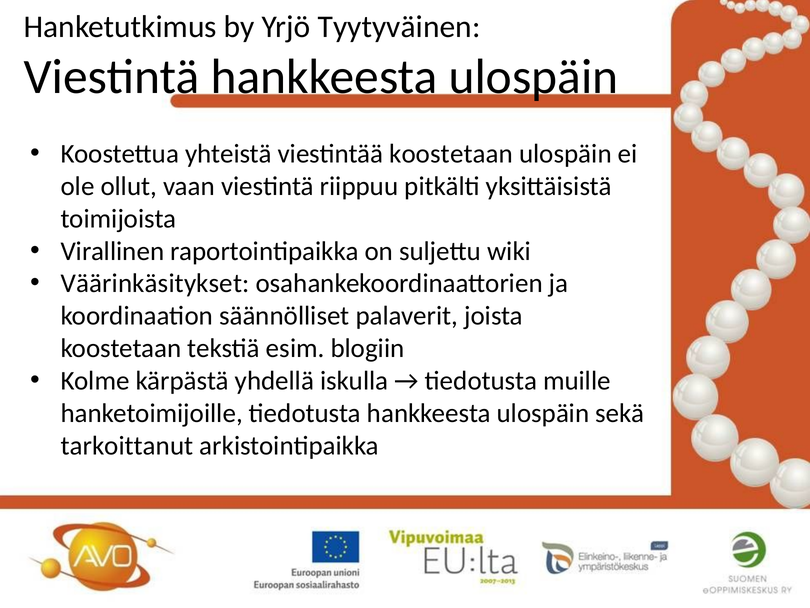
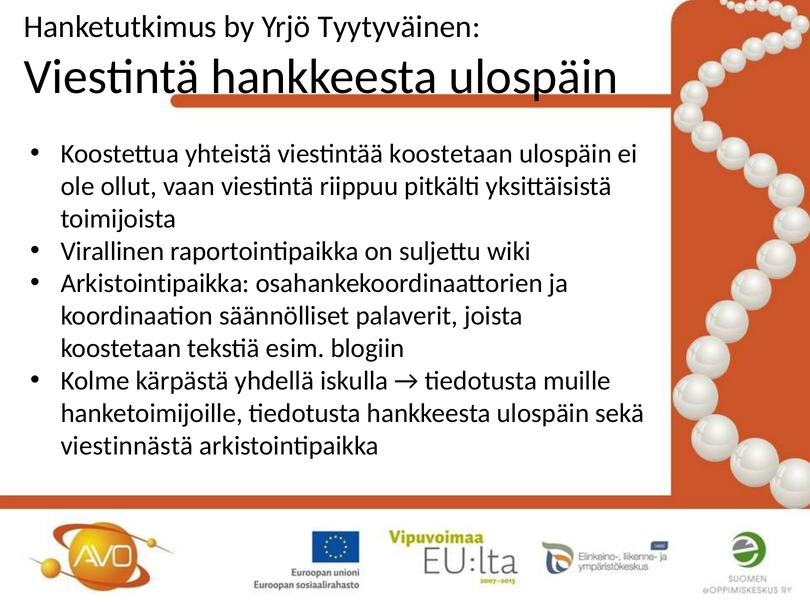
Väärinkäsitykset: Väärinkäsitykset -> Arkistointipaikka (155, 283)
tarkoittanut: tarkoittanut -> viestinnästä (127, 445)
